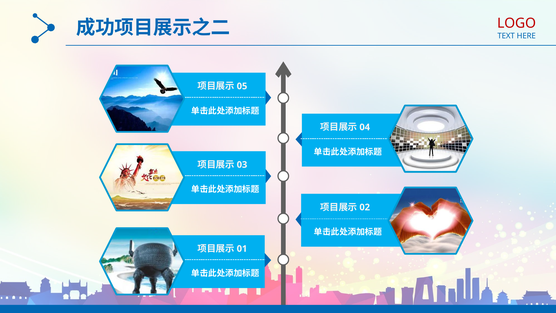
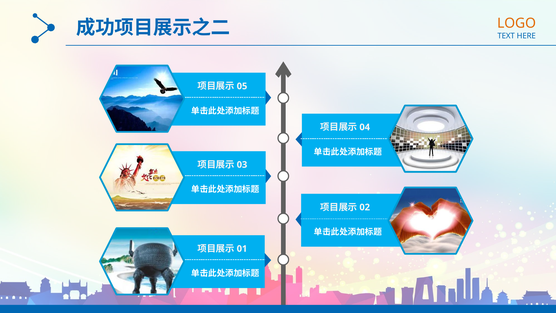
LOGO colour: red -> orange (517, 23)
